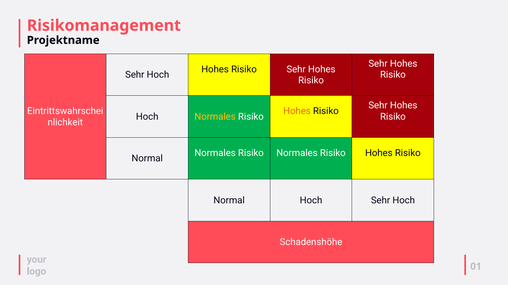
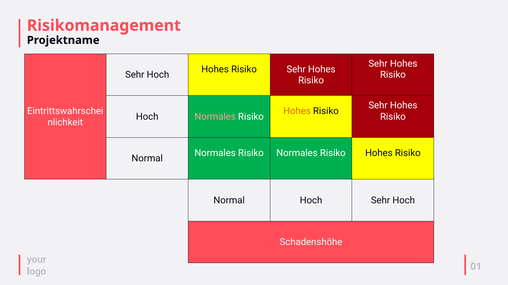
Normales colour: yellow -> pink (215, 117)
